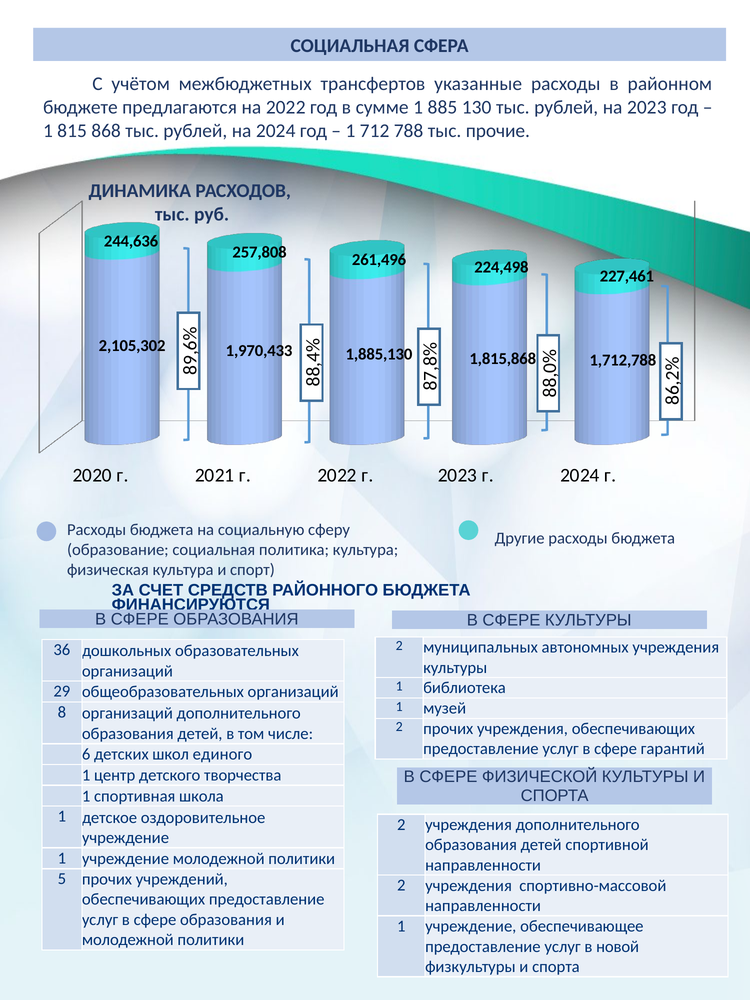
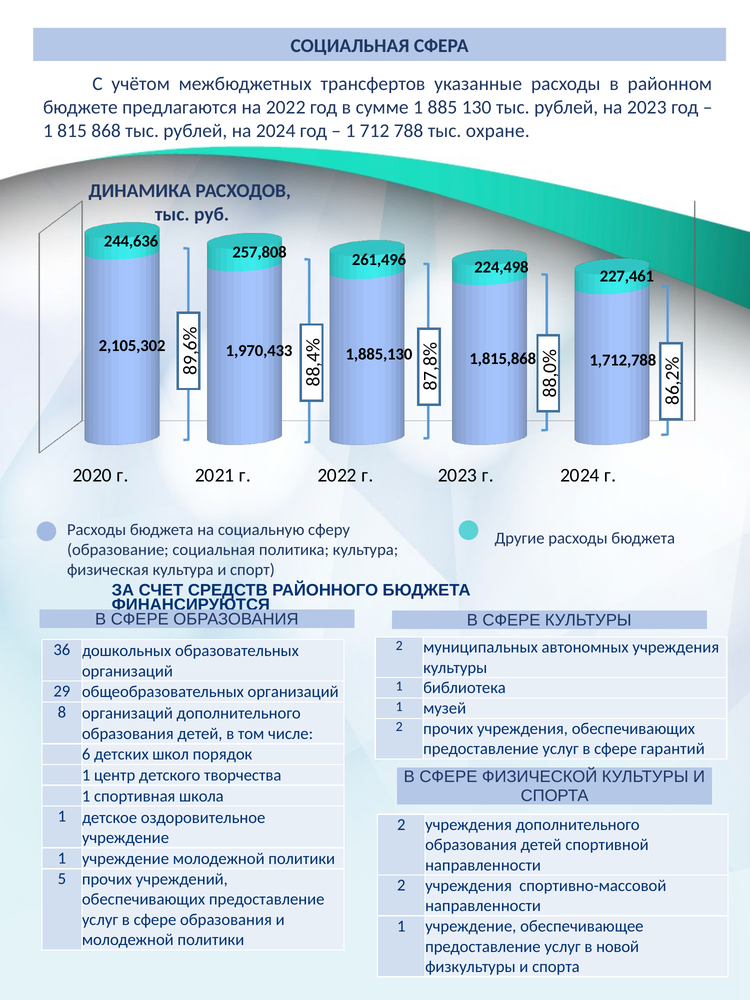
прочие: прочие -> охране (498, 131)
единого: единого -> порядок (223, 754)
